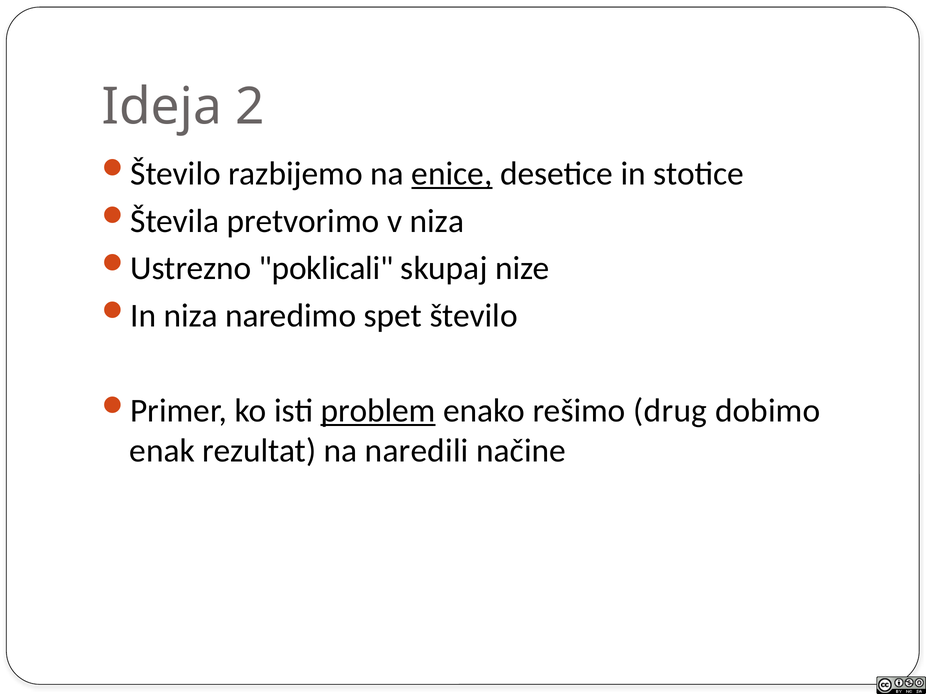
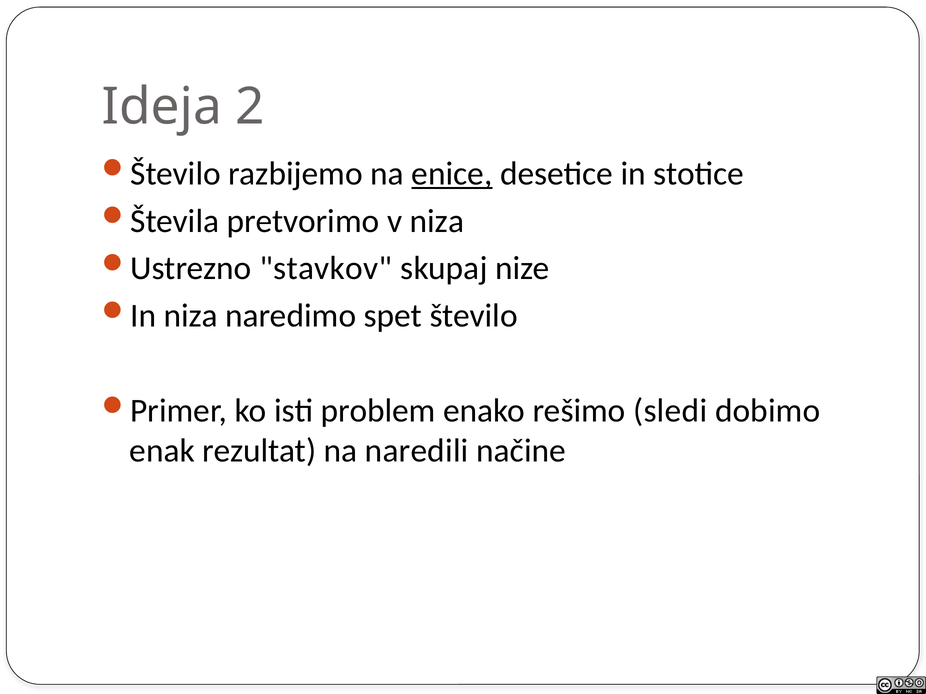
poklicali: poklicali -> stavkov (326, 269)
problem underline: present -> none (378, 411)
drug: drug -> sledi (670, 411)
